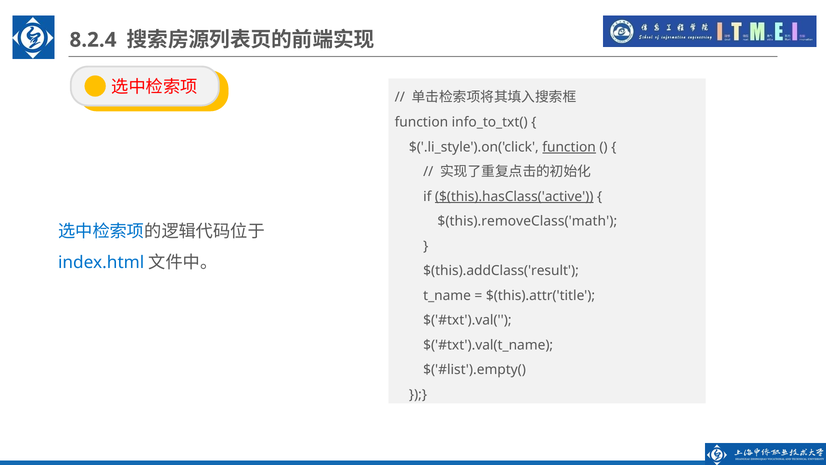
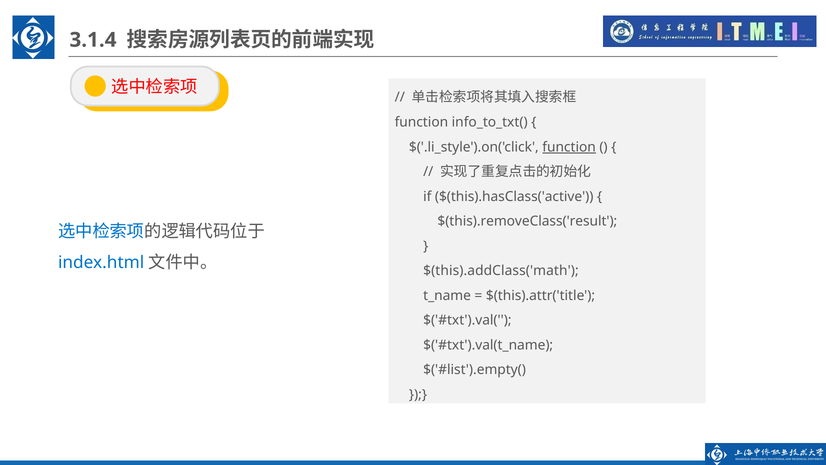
8.2.4: 8.2.4 -> 3.1.4 (93, 40)
$(this).hasClass('active underline: present -> none (514, 196)
$(this).removeClass('math: $(this).removeClass('math -> $(this).removeClass('result (527, 221)
$(this).addClass('result: $(this).addClass('result -> $(this).addClass('math (501, 271)
